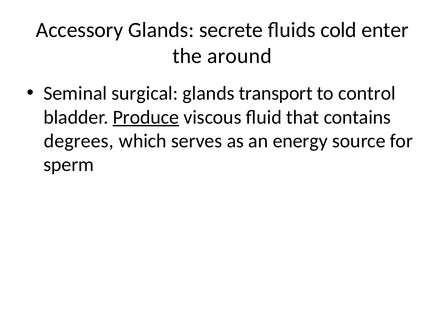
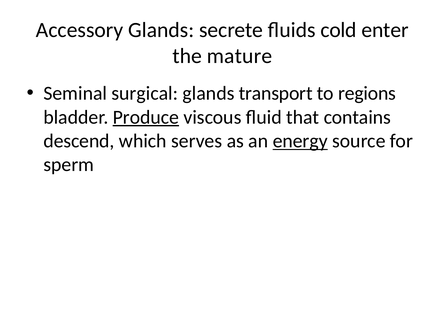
around: around -> mature (240, 56)
control: control -> regions (367, 93)
degrees: degrees -> descend (79, 141)
energy underline: none -> present (300, 141)
